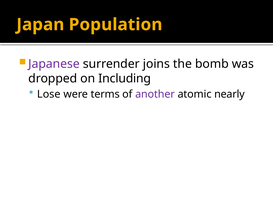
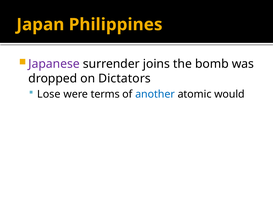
Population: Population -> Philippines (116, 25)
Including: Including -> Dictators (125, 78)
another colour: purple -> blue (155, 94)
nearly: nearly -> would (229, 94)
